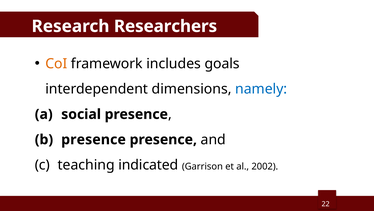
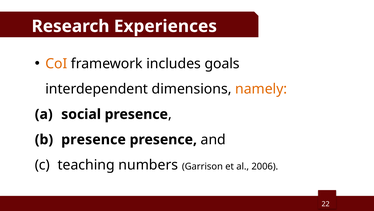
Researchers: Researchers -> Experiences (165, 26)
namely colour: blue -> orange (261, 89)
indicated: indicated -> numbers (148, 164)
2002: 2002 -> 2006 (265, 166)
